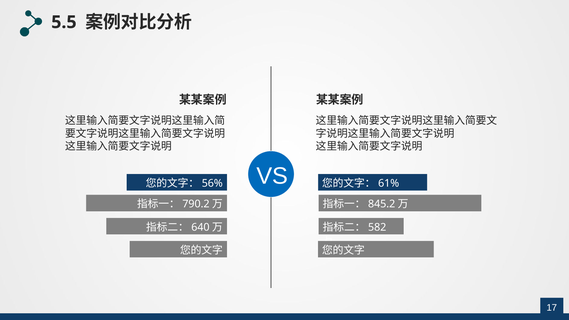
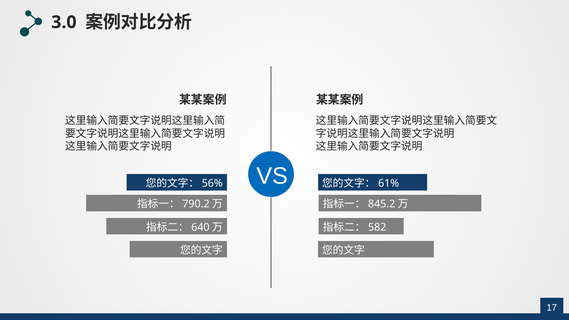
5.5: 5.5 -> 3.0 (64, 22)
